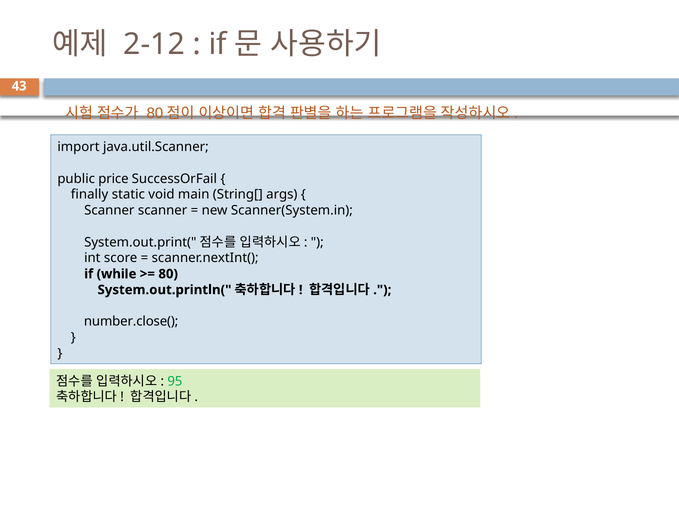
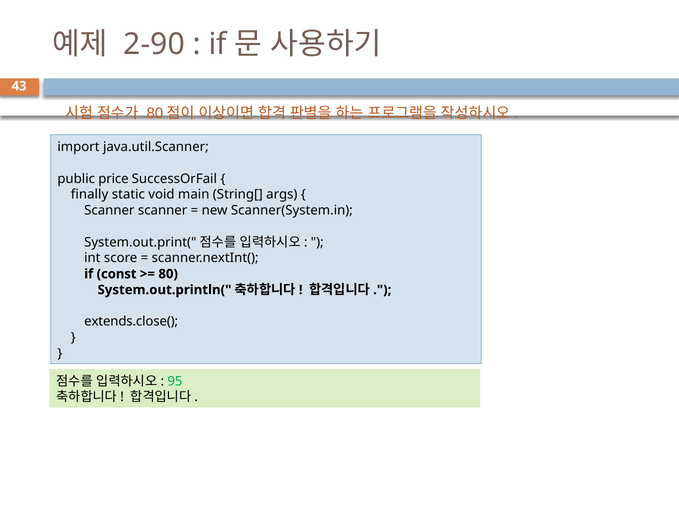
2-12: 2-12 -> 2-90 (154, 44)
while: while -> const (117, 274)
number.close(: number.close( -> extends.close( (131, 321)
